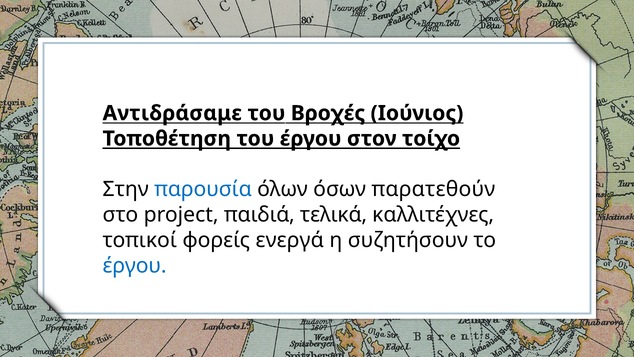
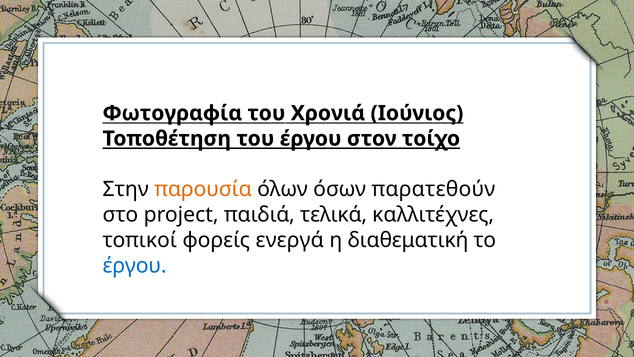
Αντιδράσαμε: Αντιδράσαμε -> Φωτογραφία (172, 113)
Βροχές: Βροχές -> Χρονιά (328, 113)
παρουσία colour: blue -> orange (203, 189)
συζητήσουν: συζητήσουν -> διαθεματική (408, 240)
